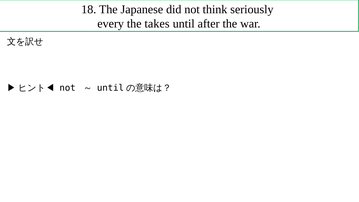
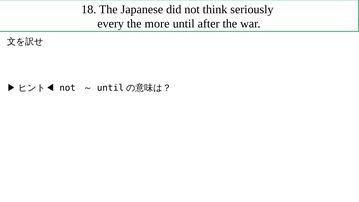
takes: takes -> more (157, 24)
